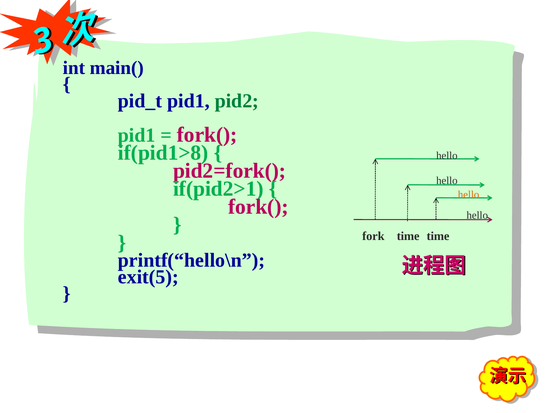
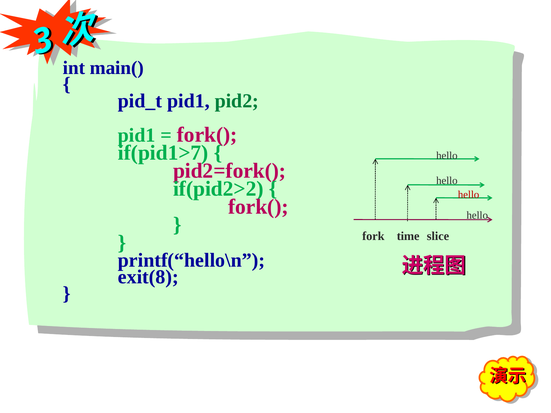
if(pid1>8: if(pid1>8 -> if(pid1>7 (163, 153)
if(pid2>1: if(pid2>1 -> if(pid2>2 (218, 189)
hello colour: orange -> red (469, 195)
fork time: time -> slice (438, 236)
exit(5: exit(5 -> exit(8 (148, 277)
